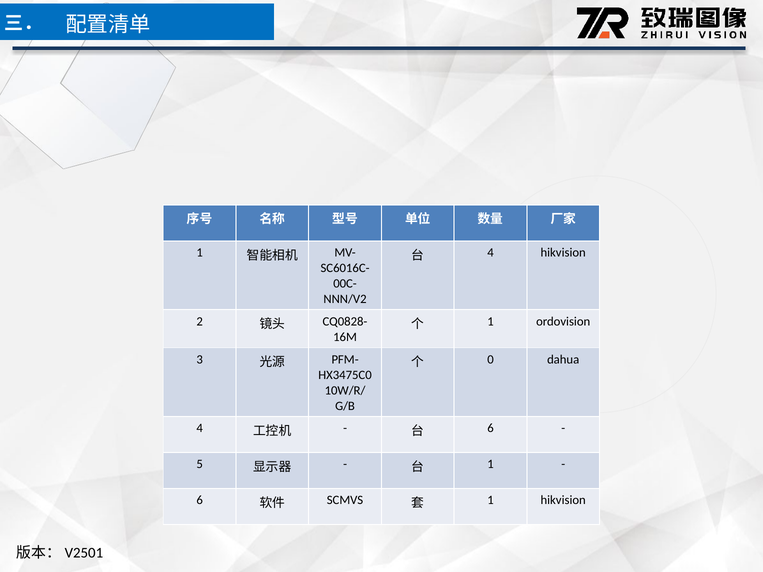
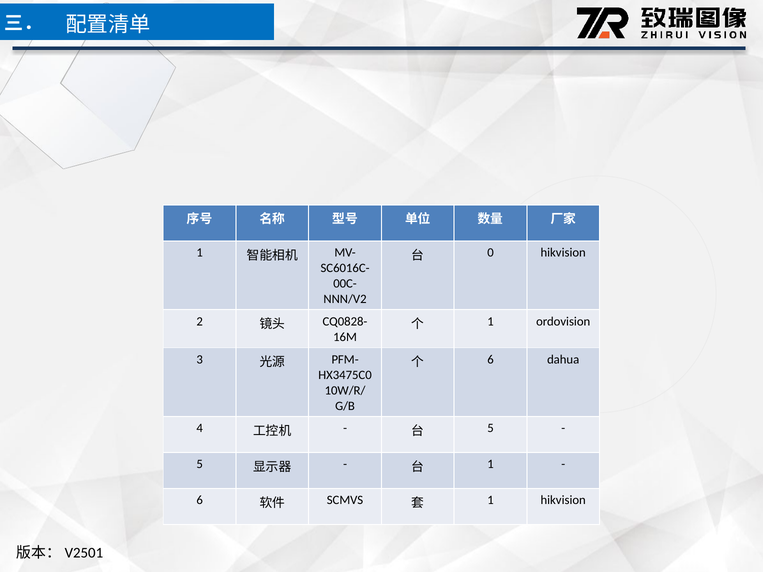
4: 4 -> 0 (491, 253)
0: 0 -> 6 (491, 360)
6: 6 -> 5 (491, 428)
